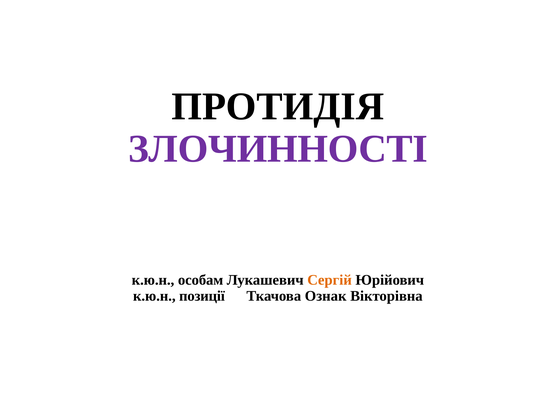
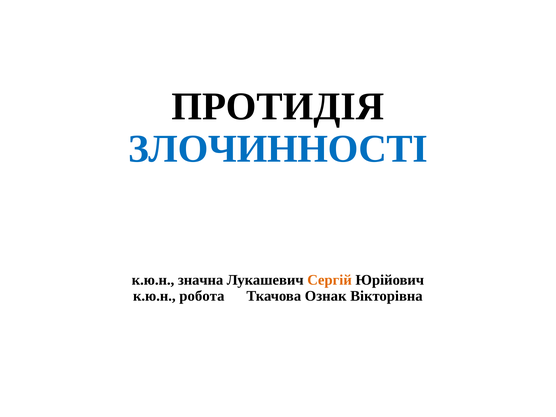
ЗЛОЧИННОСТІ colour: purple -> blue (278, 149)
особам: особам -> значна (201, 280)
позиції: позиції -> робота (202, 296)
